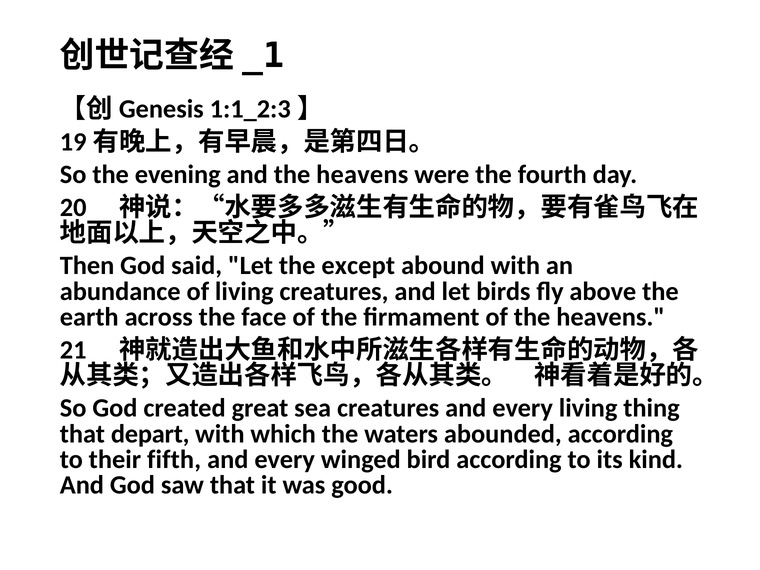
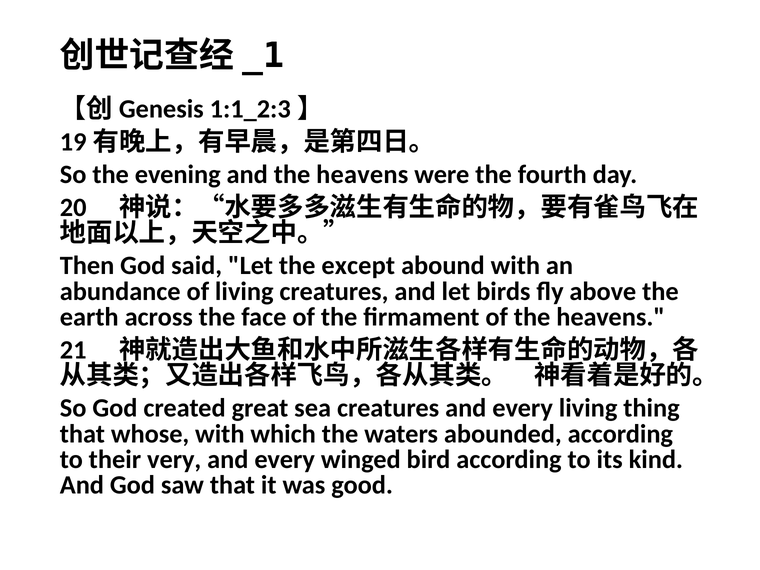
depart: depart -> whose (150, 434)
fifth: fifth -> very (174, 460)
